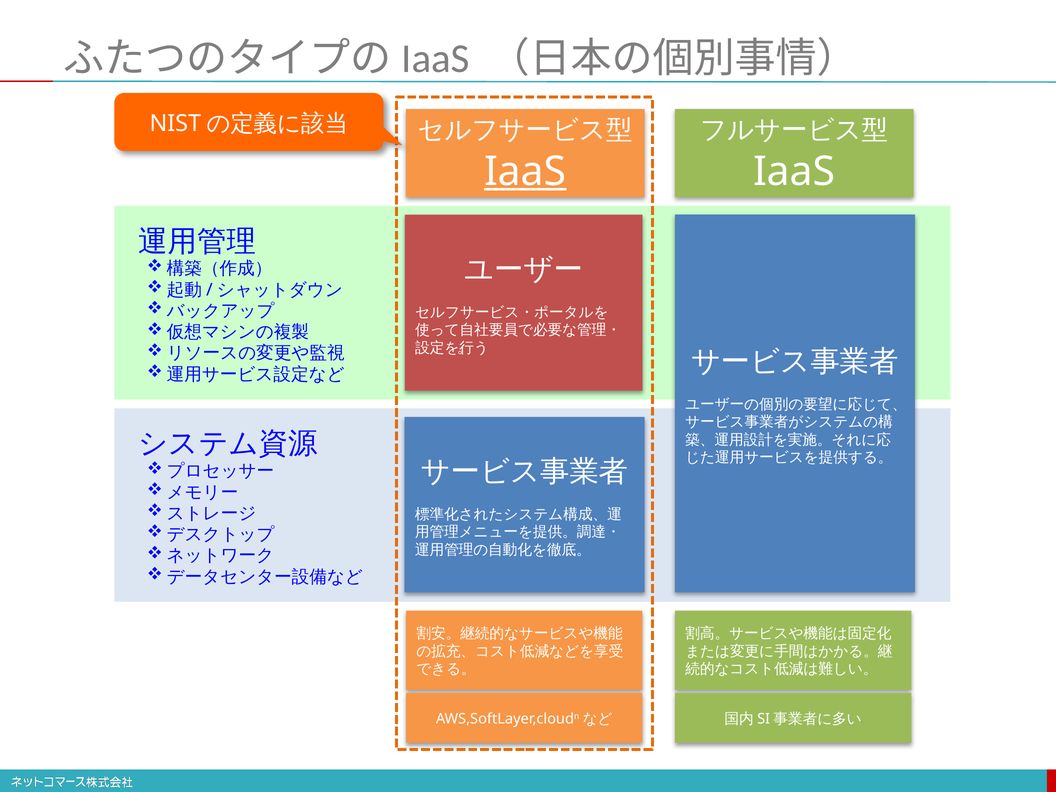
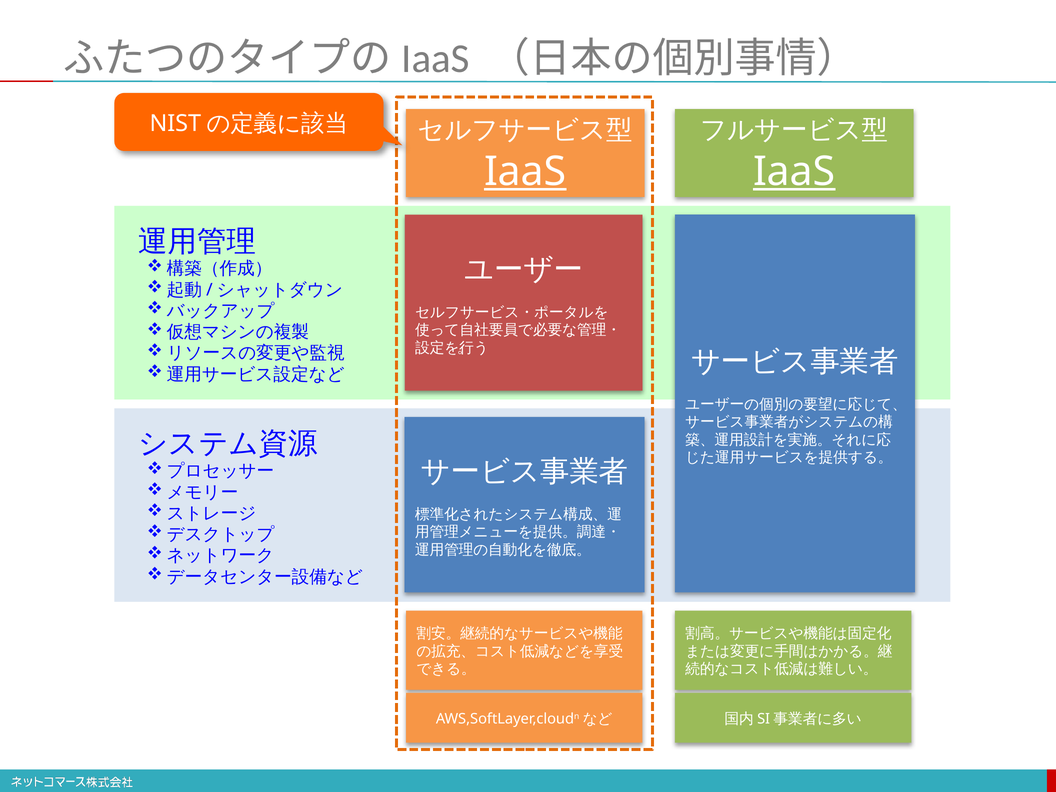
IaaS underline: none -> present (794, 172)
